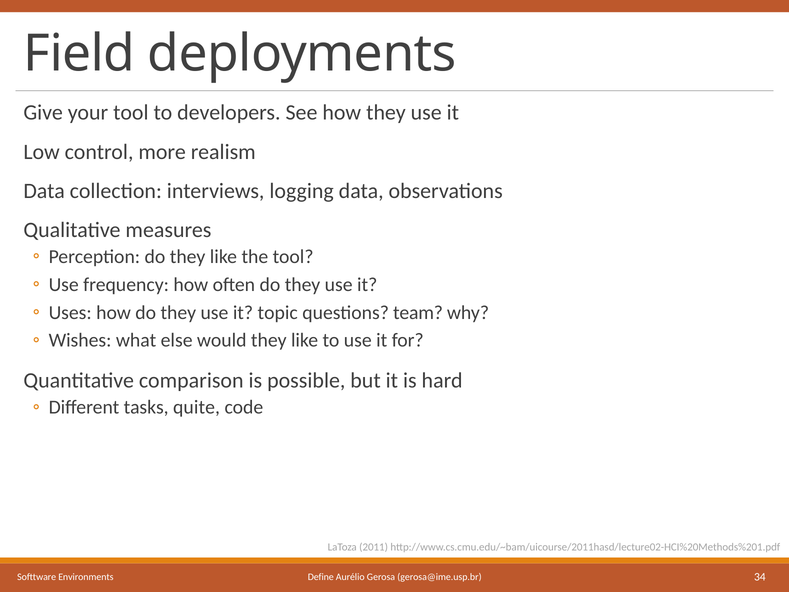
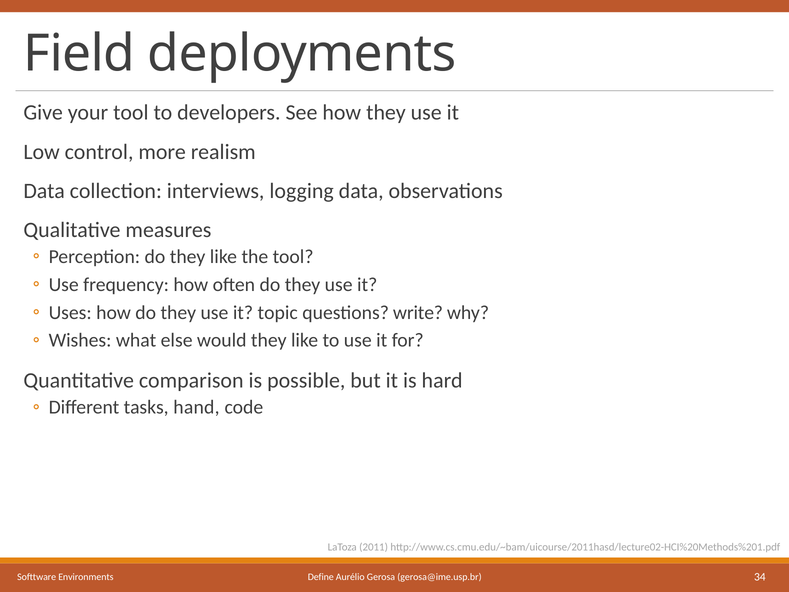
team: team -> write (418, 312)
quite: quite -> hand (196, 407)
